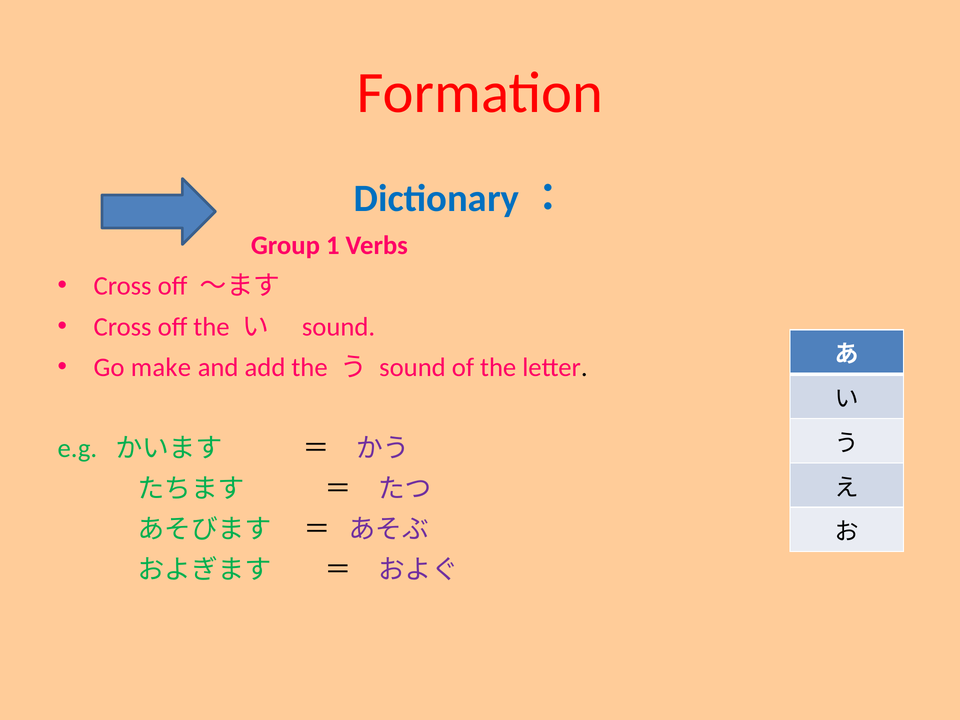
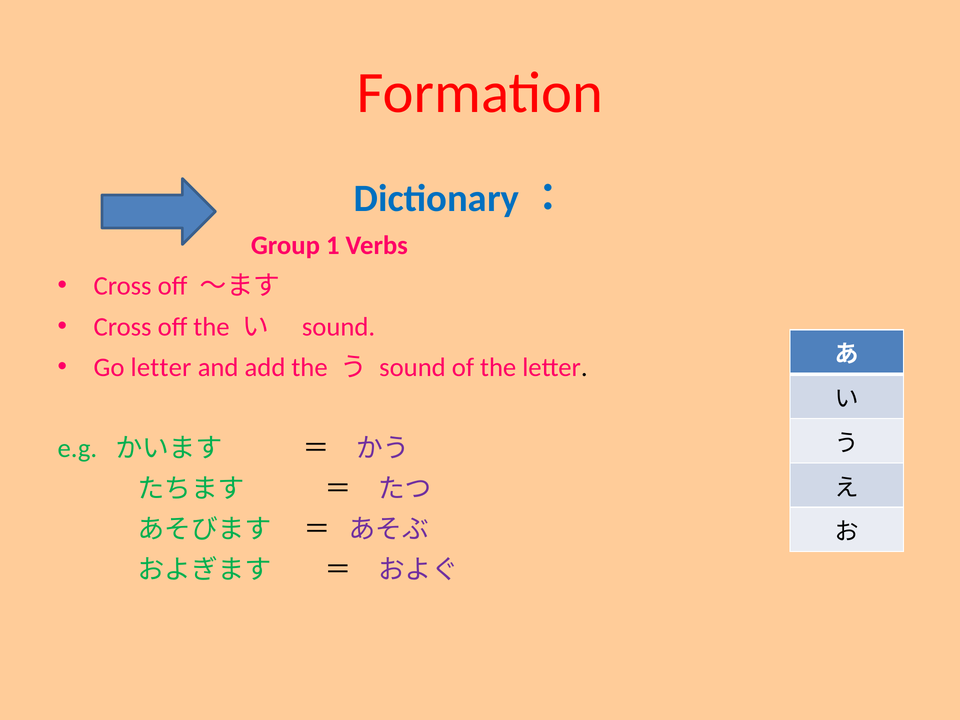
Go make: make -> letter (161, 367)
